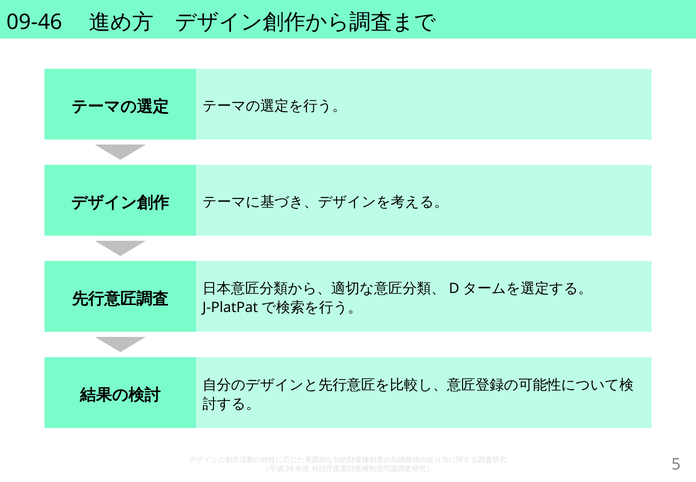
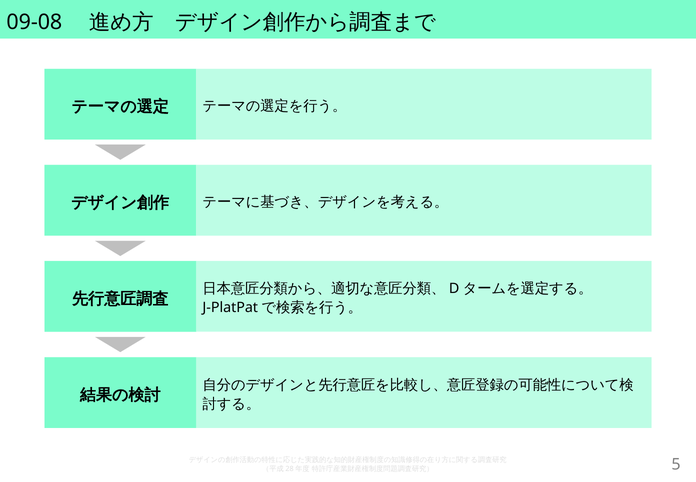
09-46: 09-46 -> 09-08 (34, 22)
